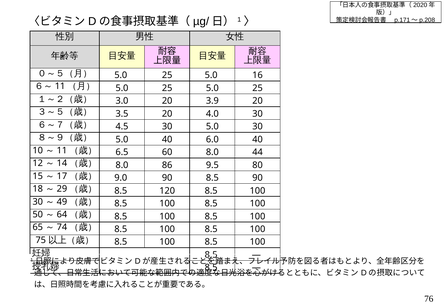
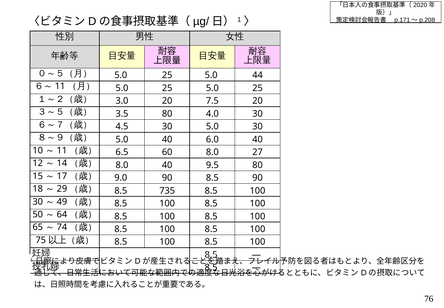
16: 16 -> 44 (258, 75)
3.9: 3.9 -> 7.5 (212, 101)
3.5 20: 20 -> 80 (167, 114)
44: 44 -> 27 (258, 152)
8.0 86: 86 -> 40 (167, 165)
120: 120 -> 735 (167, 190)
